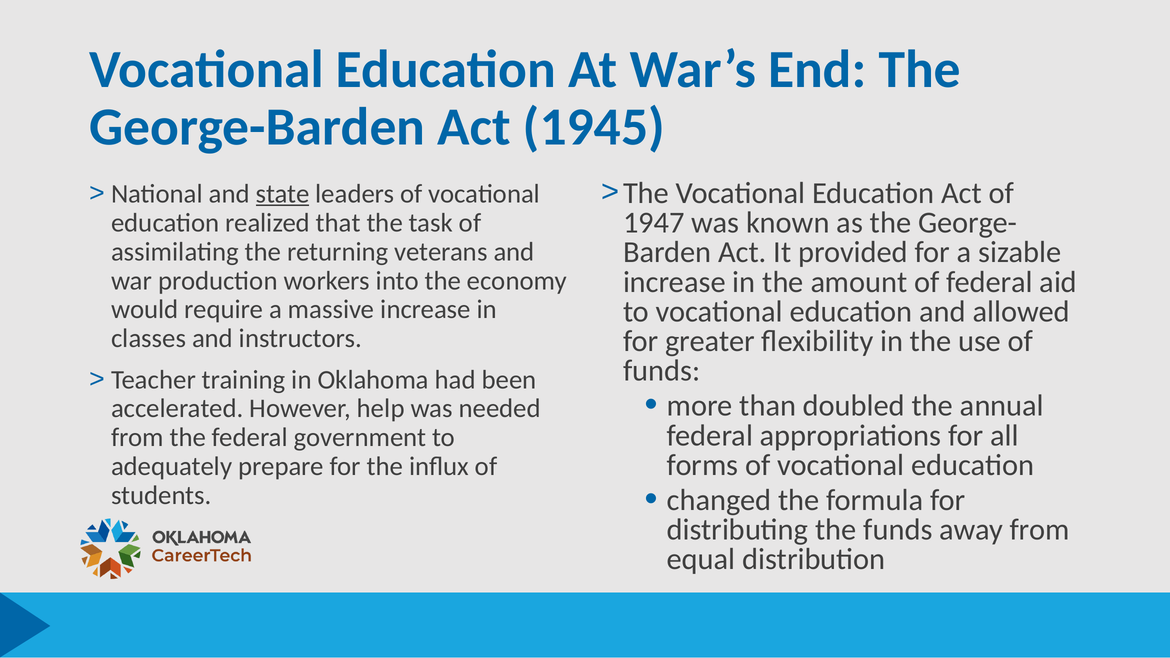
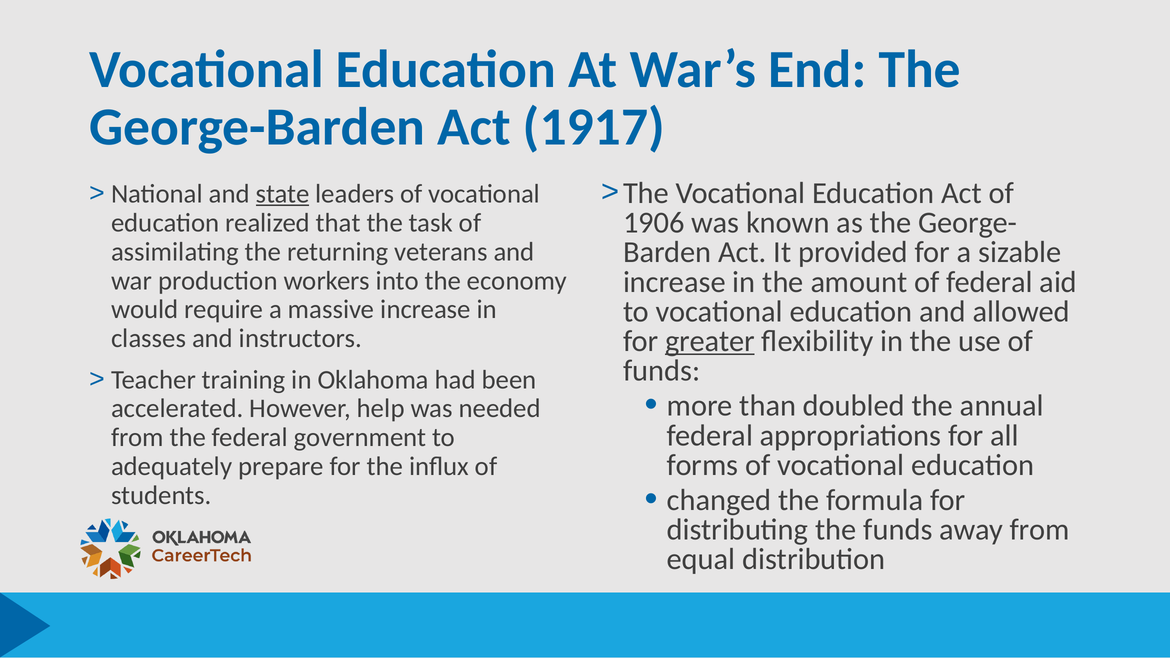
1945: 1945 -> 1917 (594, 127)
1947: 1947 -> 1906 (654, 223)
greater underline: none -> present (710, 341)
